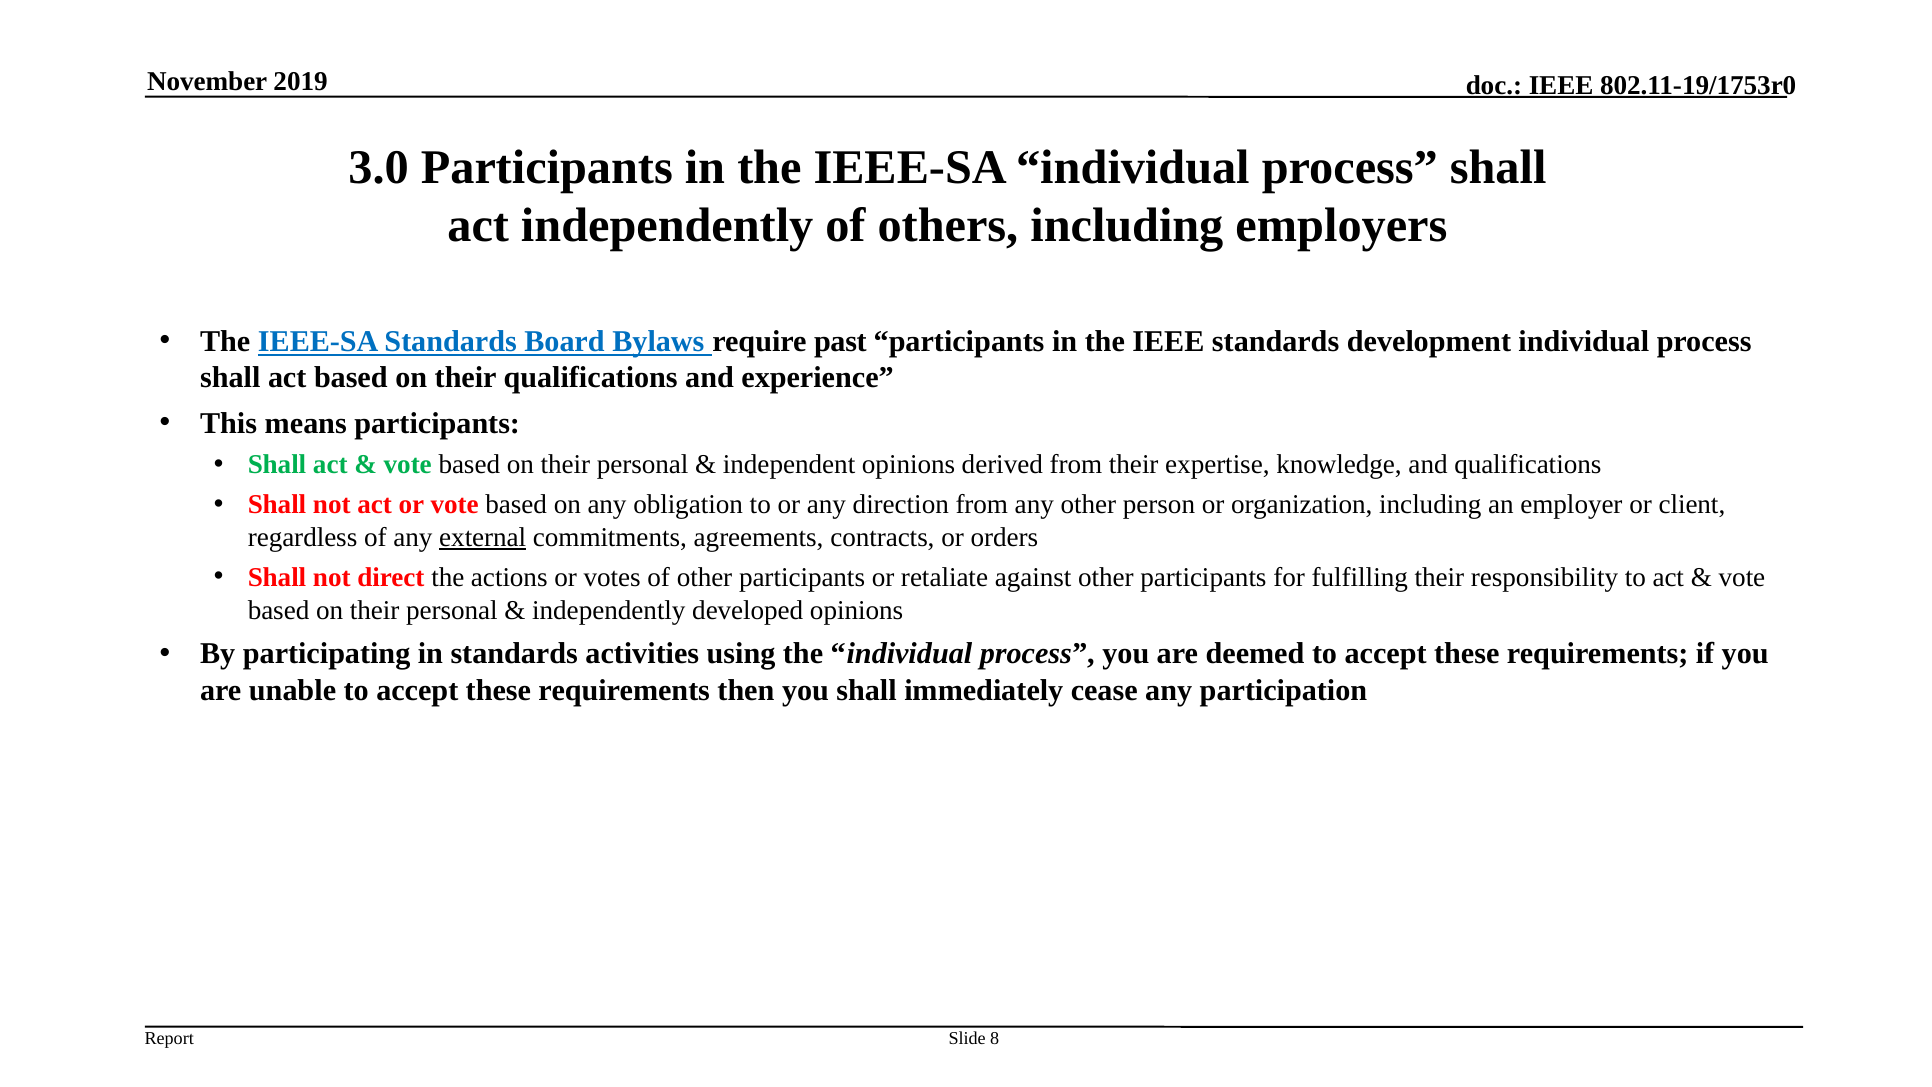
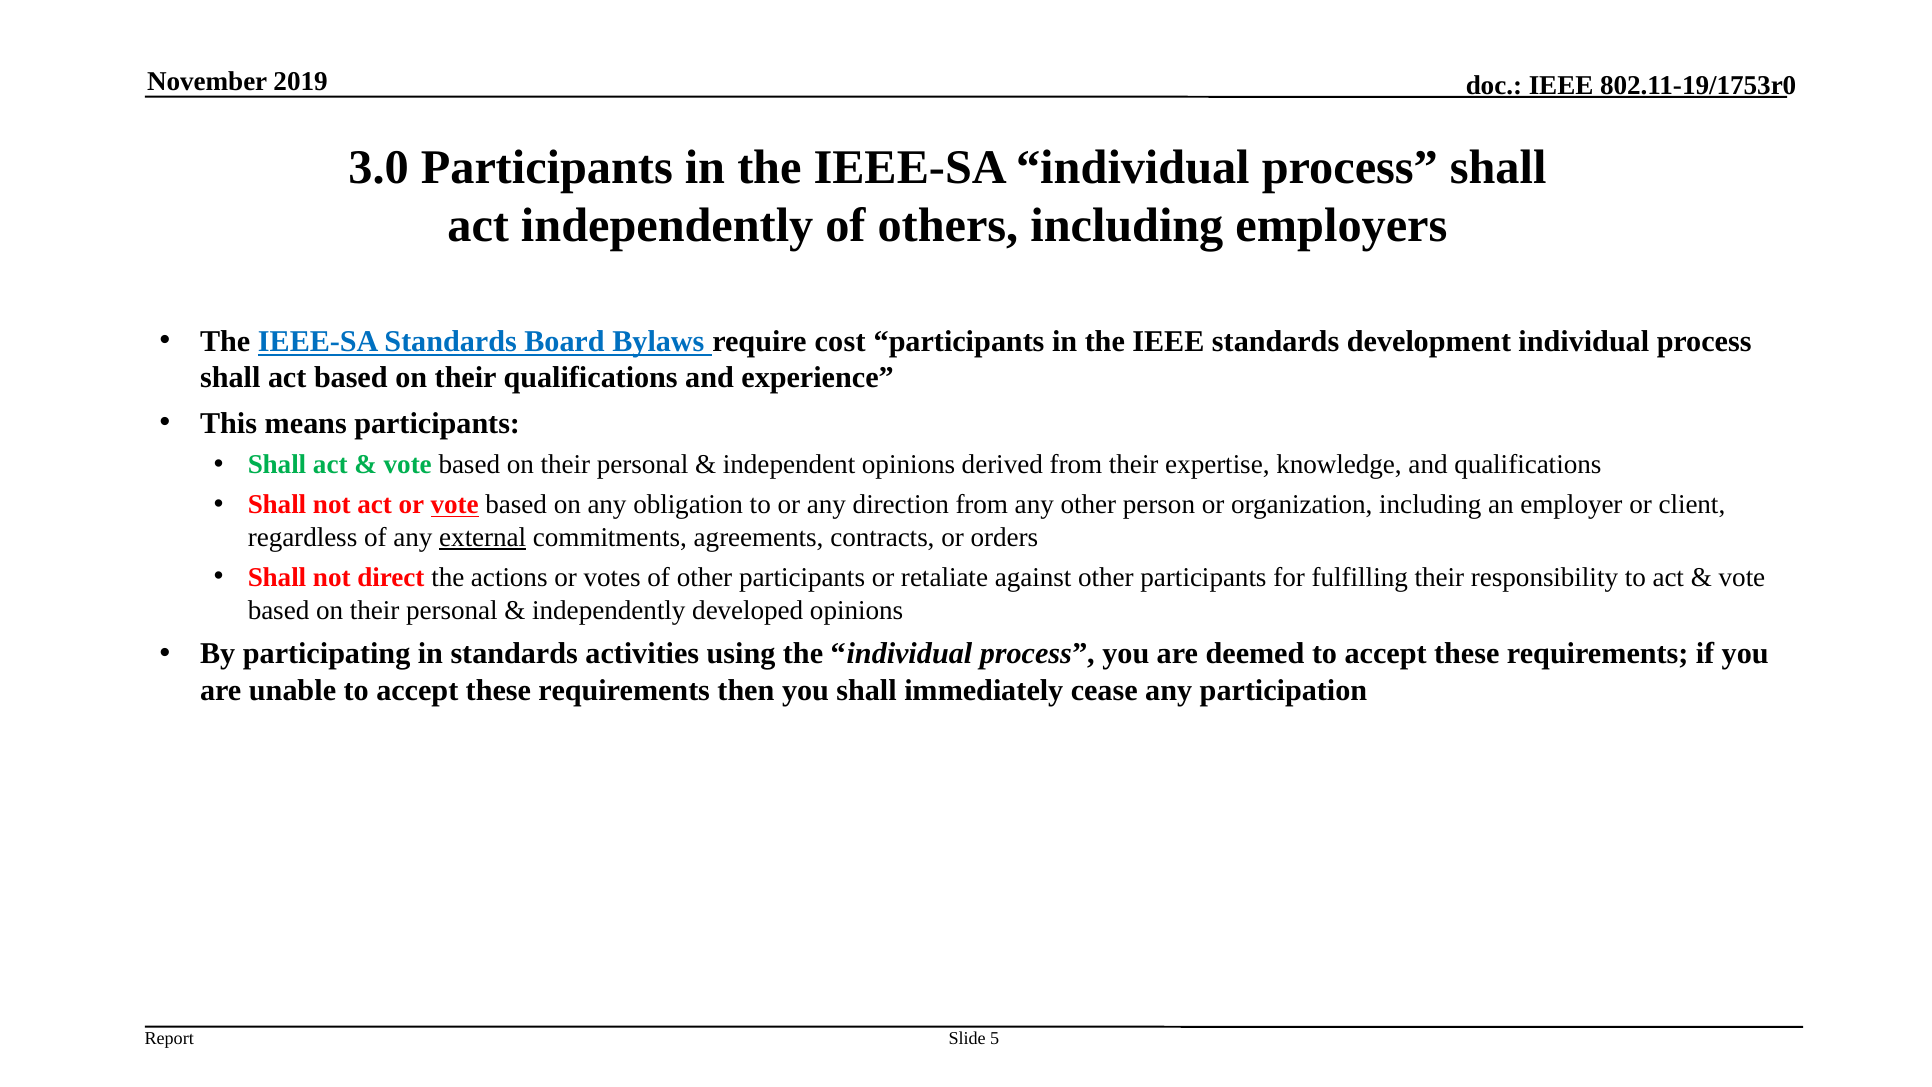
past: past -> cost (840, 341)
vote underline: none -> present (455, 505)
8: 8 -> 5 (995, 1038)
